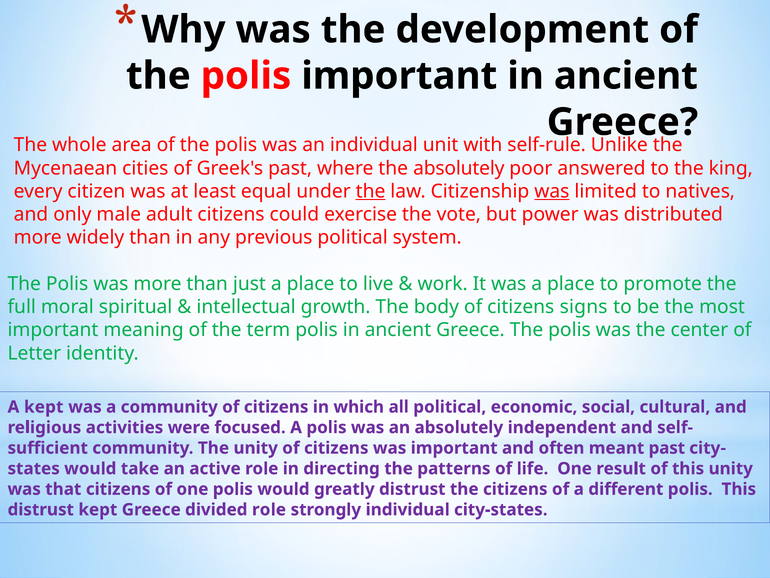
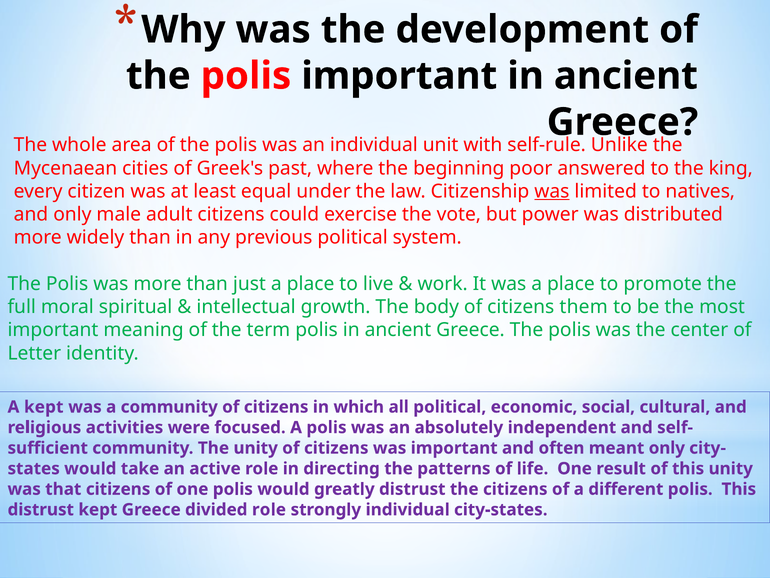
the absolutely: absolutely -> beginning (459, 168)
the underline: present -> none (371, 191)
signs: signs -> them (584, 307)
meant past: past -> only (667, 448)
